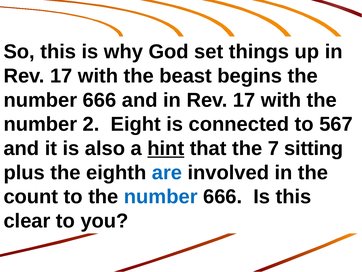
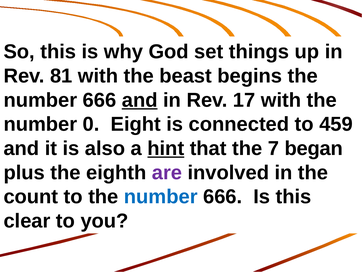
17: 17 -> 81 (61, 76)
and underline: none -> present (140, 100)
2: 2 -> 0 (91, 124)
567: 567 -> 459 (336, 124)
sitting: sitting -> began (314, 148)
are colour: blue -> purple (167, 172)
